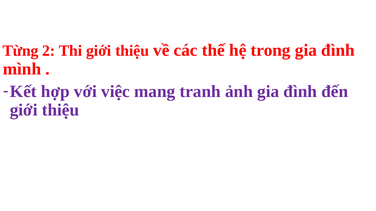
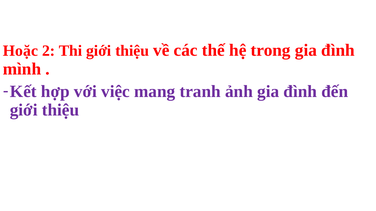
Từng: Từng -> Hoặc (20, 51)
